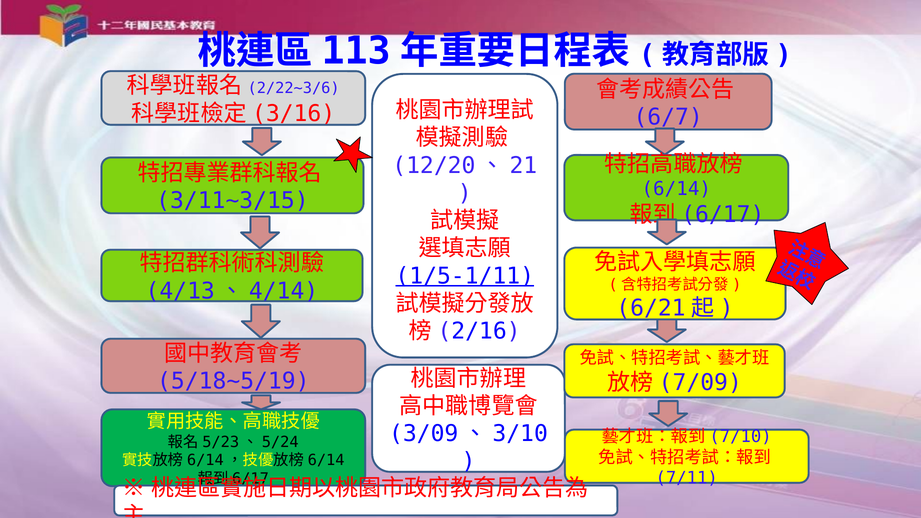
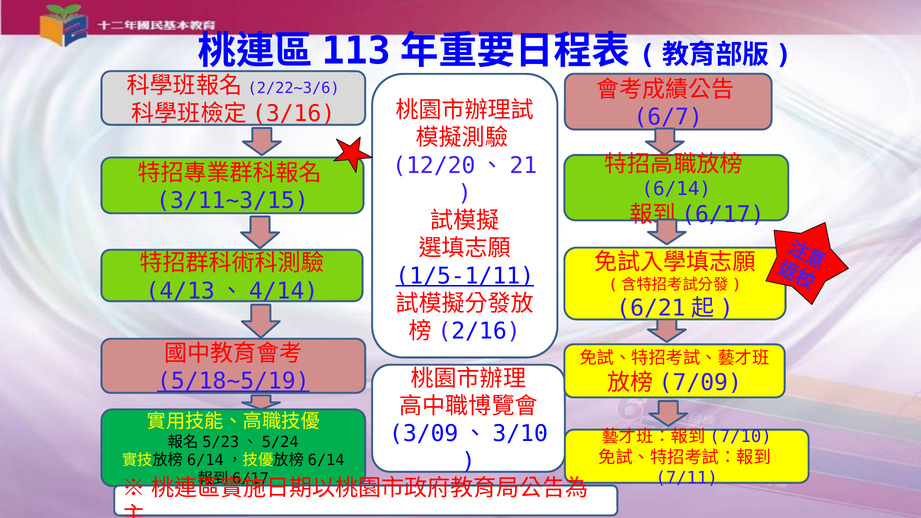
5/18~5/19 underline: none -> present (233, 381)
